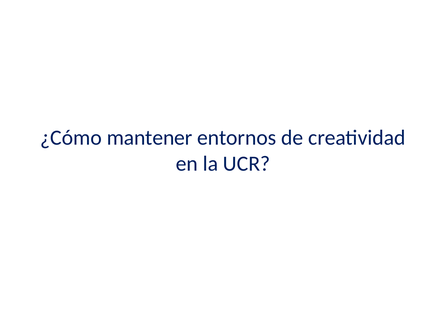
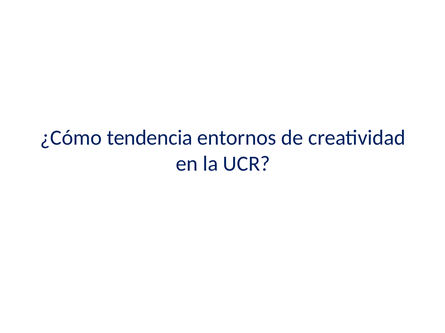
mantener: mantener -> tendencia (150, 138)
